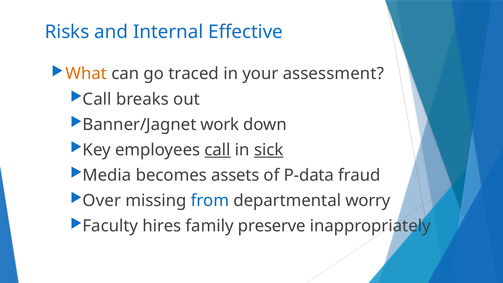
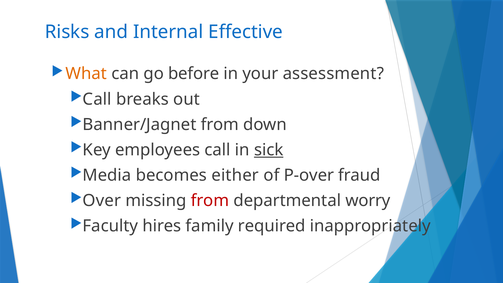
traced: traced -> before (194, 74)
Banner/Jagnet work: work -> from (220, 124)
call underline: present -> none (218, 150)
assets: assets -> either (235, 175)
P-data: P-data -> P-over (309, 175)
from colour: blue -> red (210, 201)
preserve: preserve -> required (272, 226)
